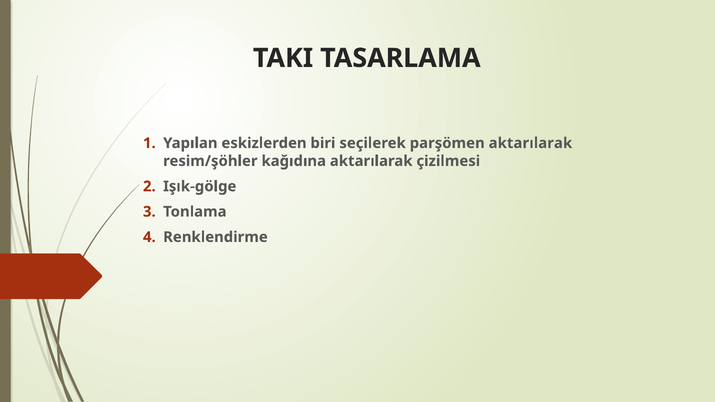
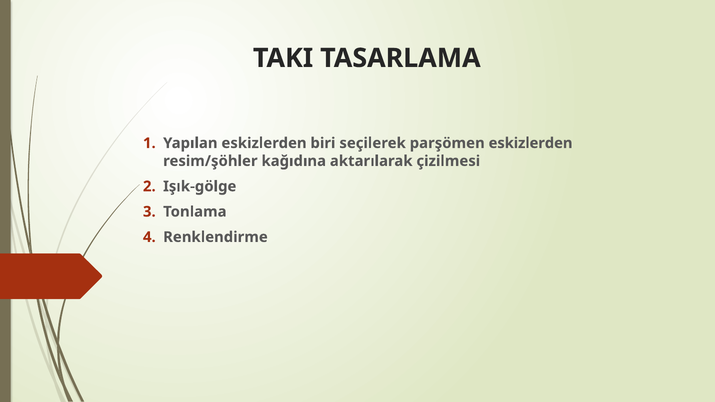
parşömen aktarılarak: aktarılarak -> eskizlerden (531, 143)
